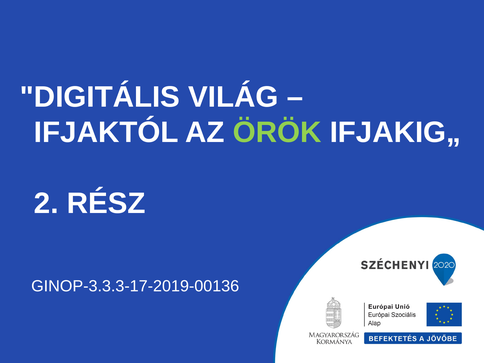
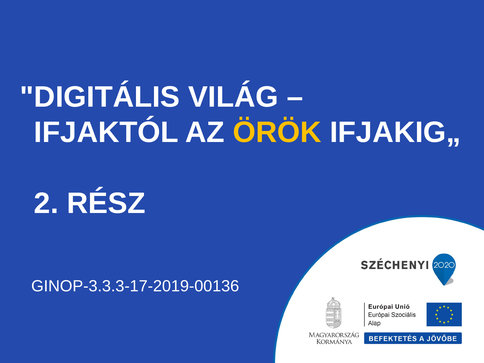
ÖRÖK colour: light green -> yellow (277, 132)
